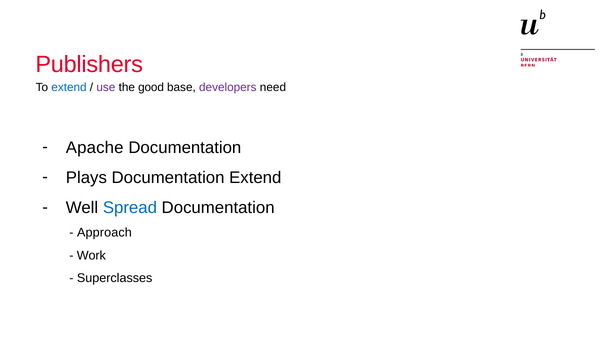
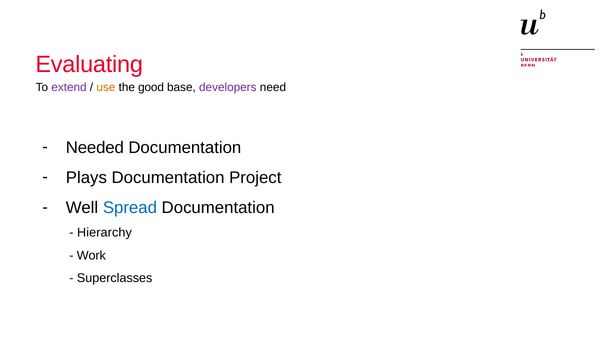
Publishers: Publishers -> Evaluating (89, 65)
extend colour: blue -> purple (69, 87)
use colour: purple -> orange (106, 87)
Apache: Apache -> Needed (95, 147)
Documentation Extend: Extend -> Project (255, 178)
Approach: Approach -> Hierarchy (104, 233)
